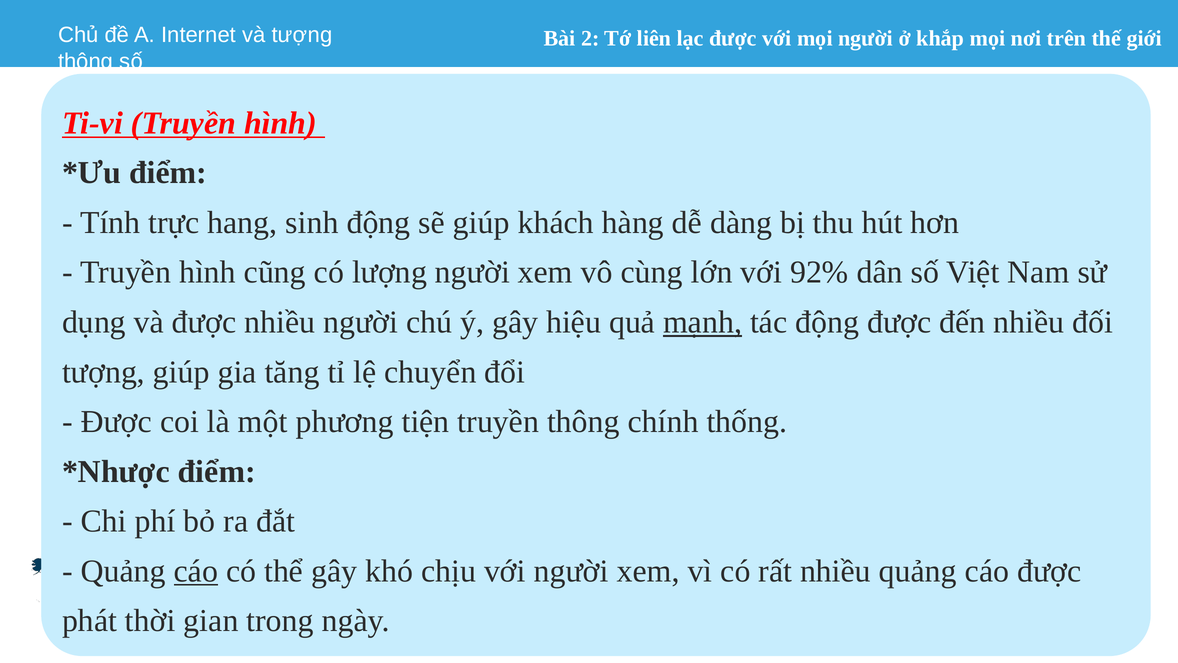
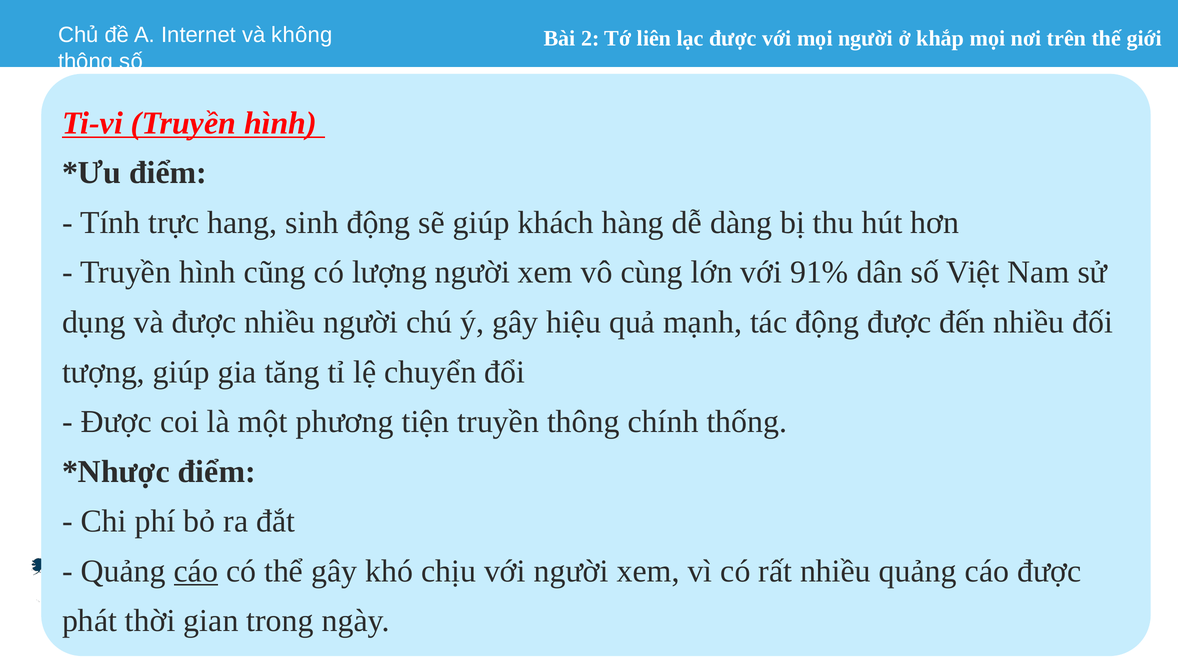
và tượng: tượng -> không (302, 35)
92%: 92% -> 91% (819, 272)
mạnh underline: present -> none (703, 322)
